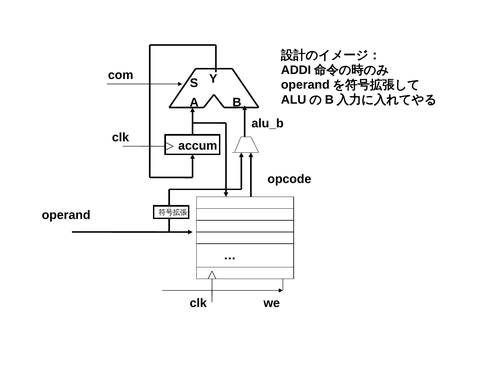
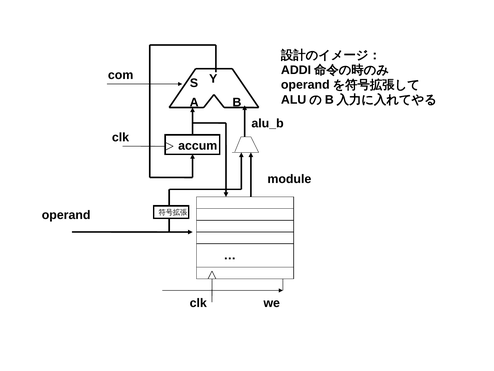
opcode: opcode -> module (289, 179)
